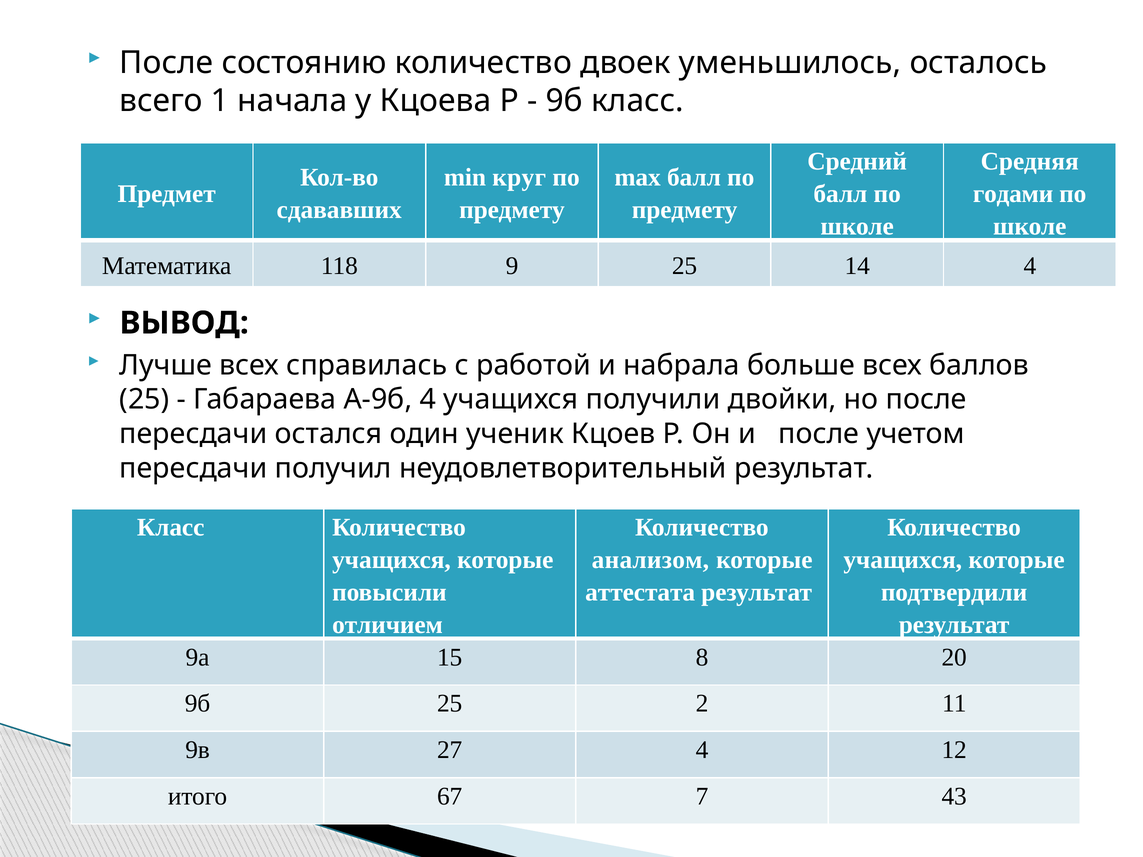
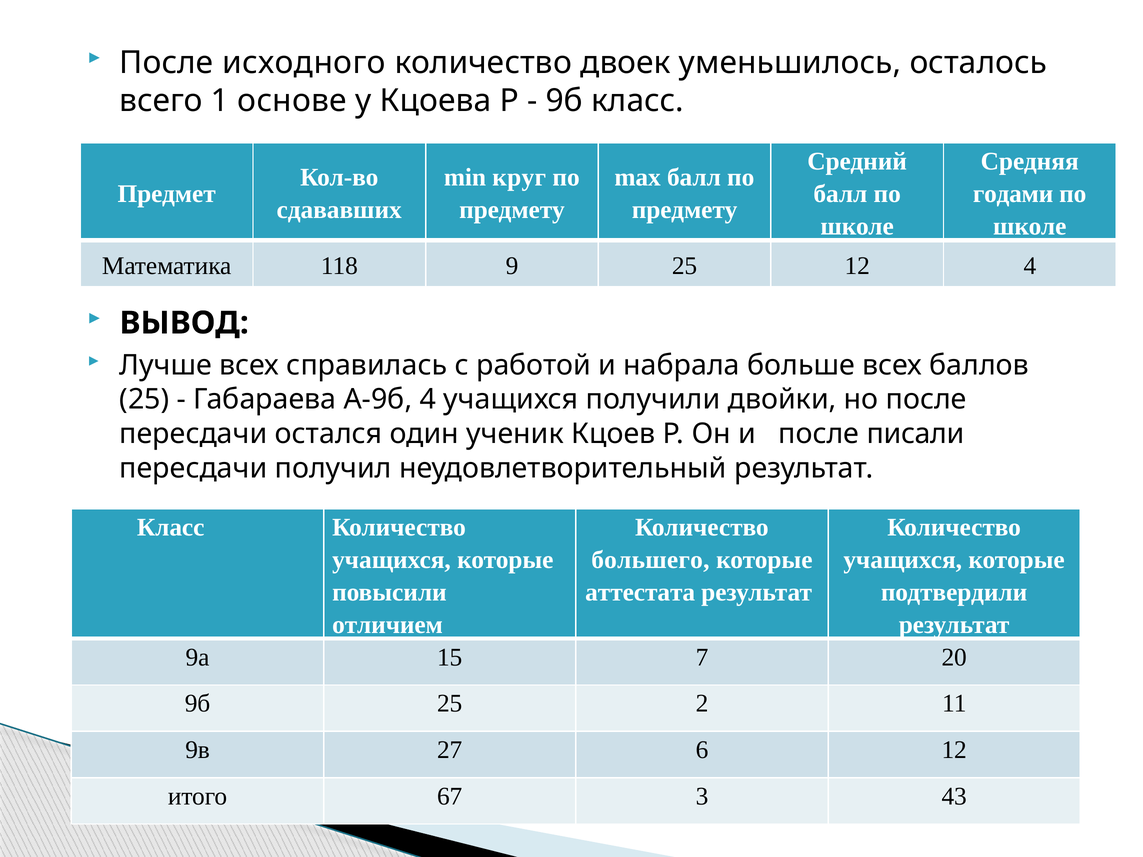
состоянию: состоянию -> исходного (304, 63)
начала: начала -> основе (292, 101)
25 14: 14 -> 12 (857, 266)
учетом: учетом -> писали (916, 434)
анализом: анализом -> большего (650, 560)
8: 8 -> 7 (702, 657)
27 4: 4 -> 6 (702, 750)
7: 7 -> 3 (702, 796)
